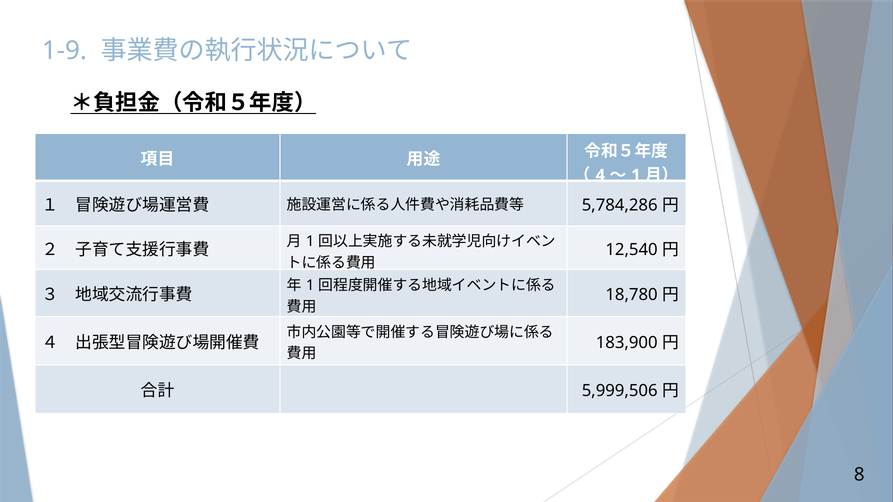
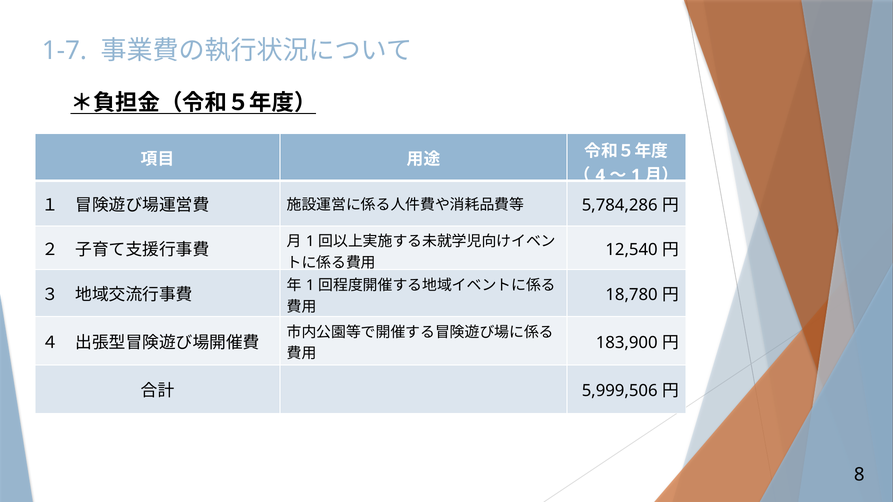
1-9: 1-9 -> 1-7 (64, 51)
